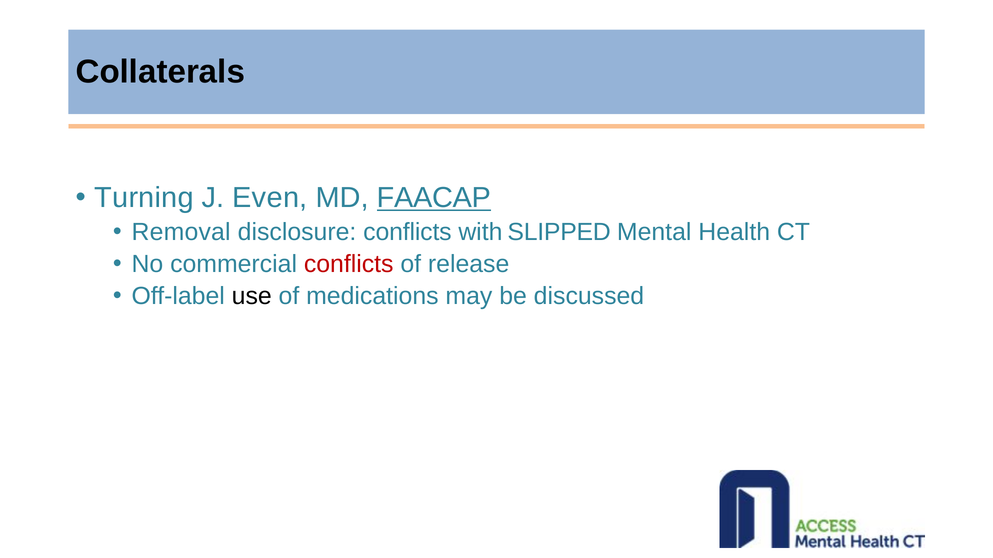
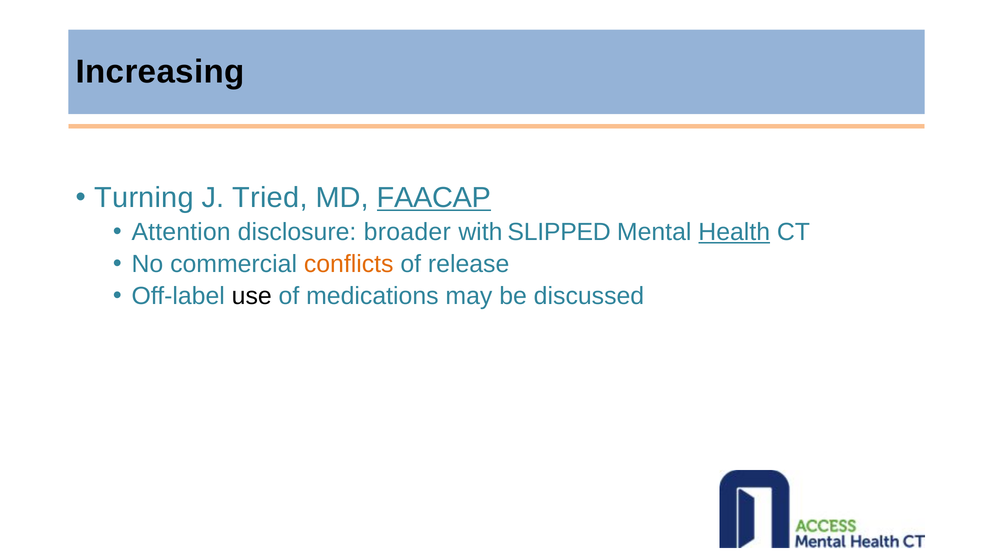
Collaterals: Collaterals -> Increasing (160, 72)
Even: Even -> Tried (270, 198)
Removal: Removal -> Attention (181, 232)
disclosure conflicts: conflicts -> broader (407, 232)
Health underline: none -> present (734, 232)
conflicts colour: red -> orange (349, 264)
